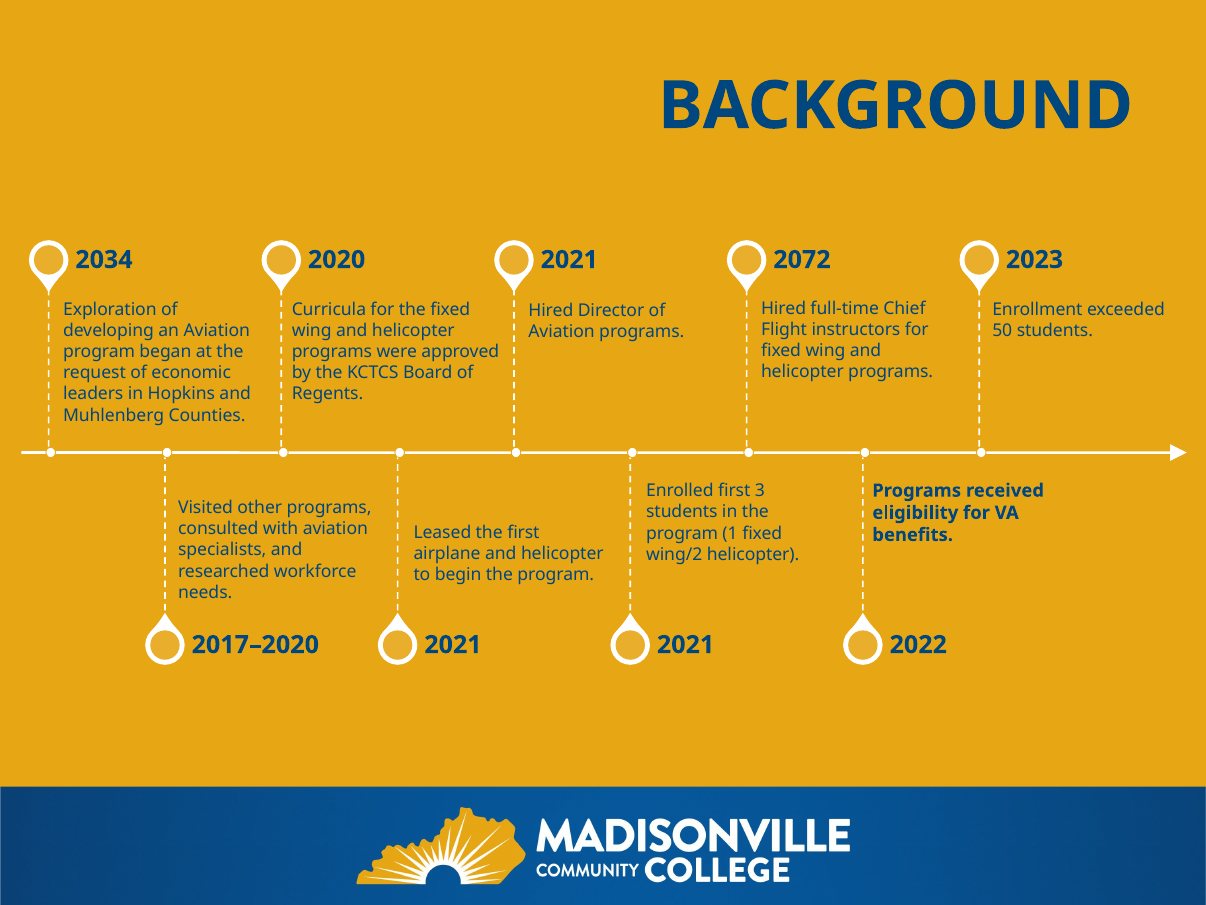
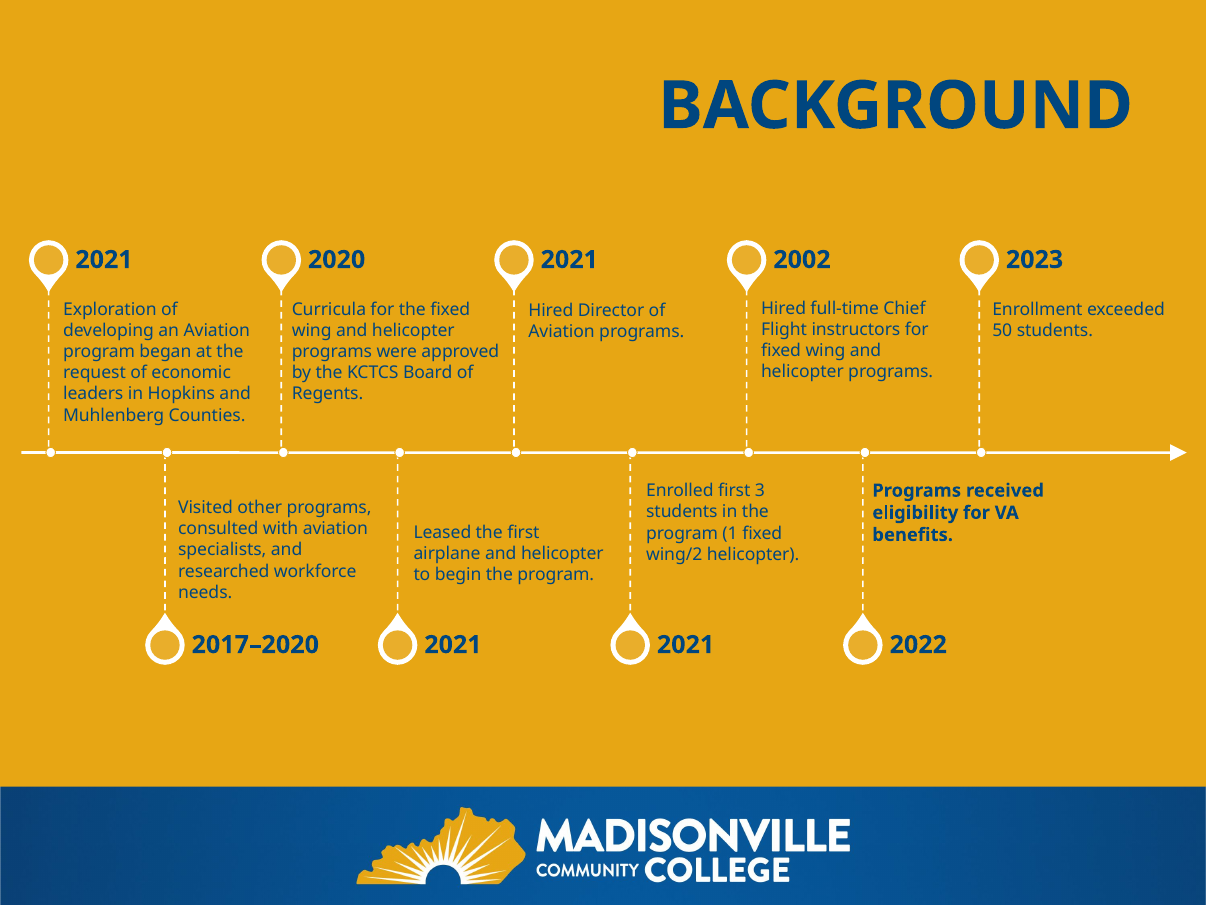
2034: 2034 -> 2021 (104, 260)
2072: 2072 -> 2002 (802, 260)
